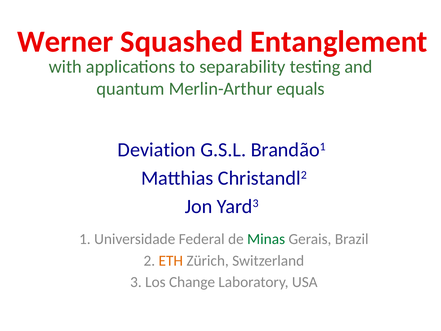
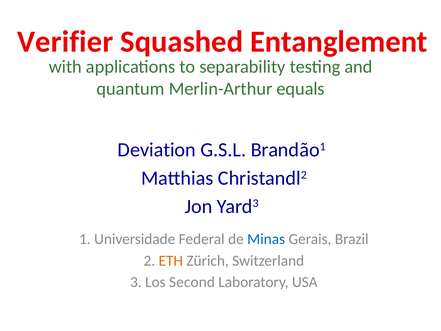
Werner: Werner -> Verifier (65, 42)
Minas colour: green -> blue (266, 239)
Change: Change -> Second (192, 282)
